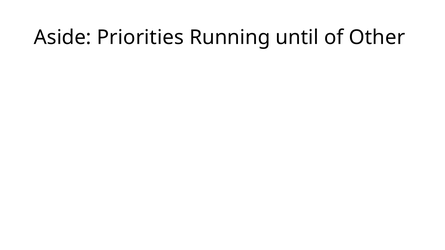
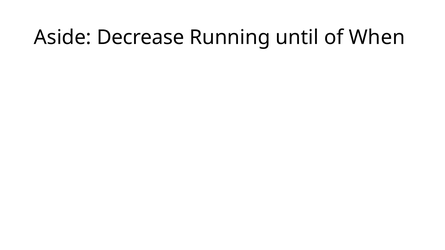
Priorities: Priorities -> Decrease (141, 37)
Other: Other -> When (377, 37)
